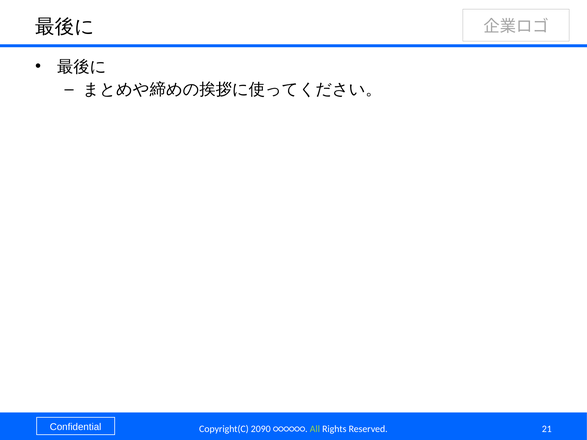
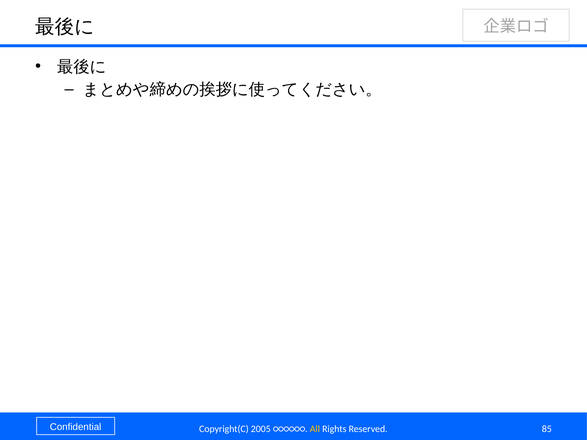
2090: 2090 -> 2005 (261, 429)
All colour: light green -> yellow (315, 429)
21: 21 -> 85 (547, 429)
